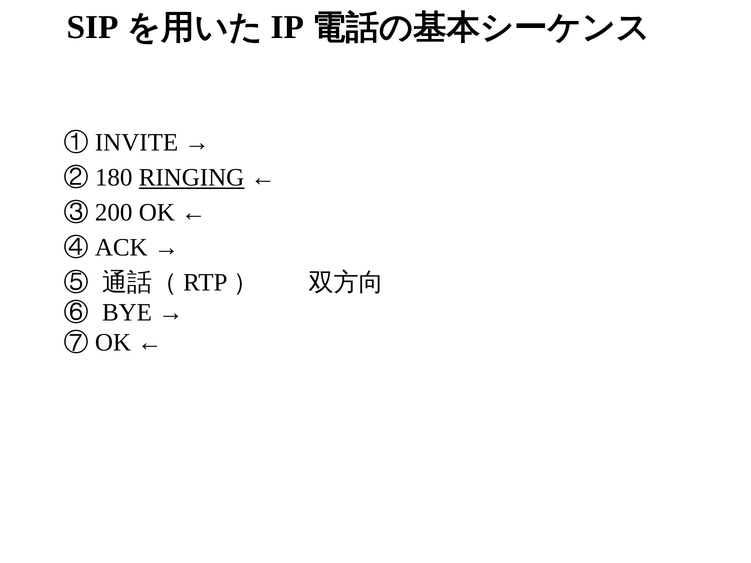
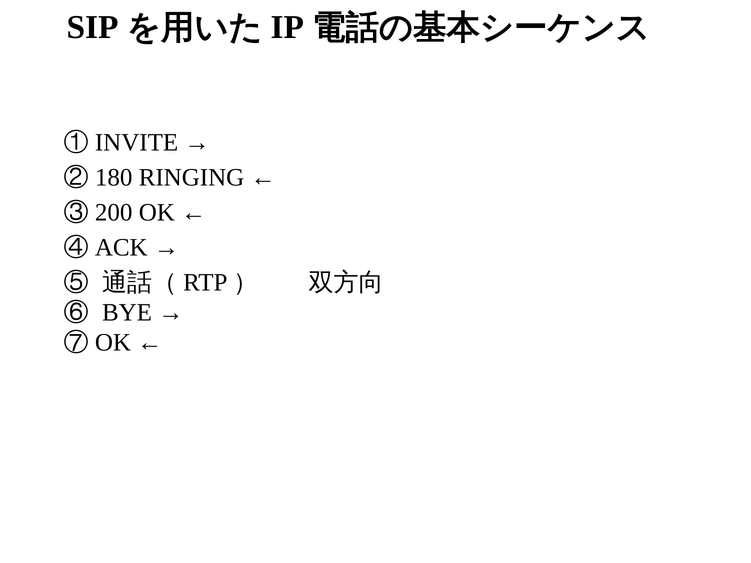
RINGING underline: present -> none (192, 178)
